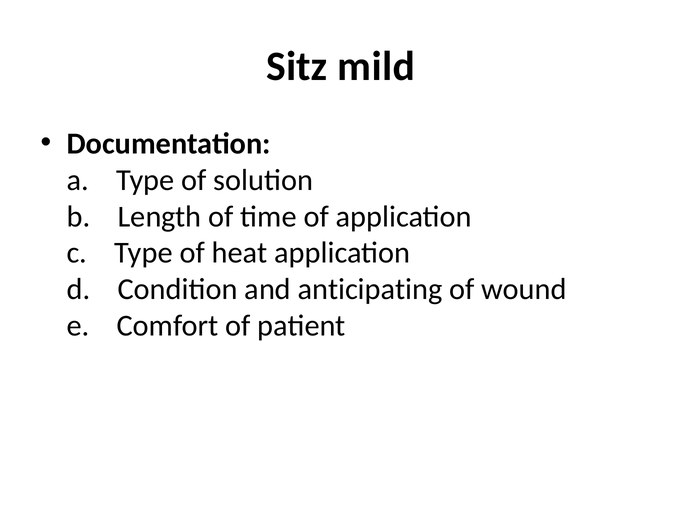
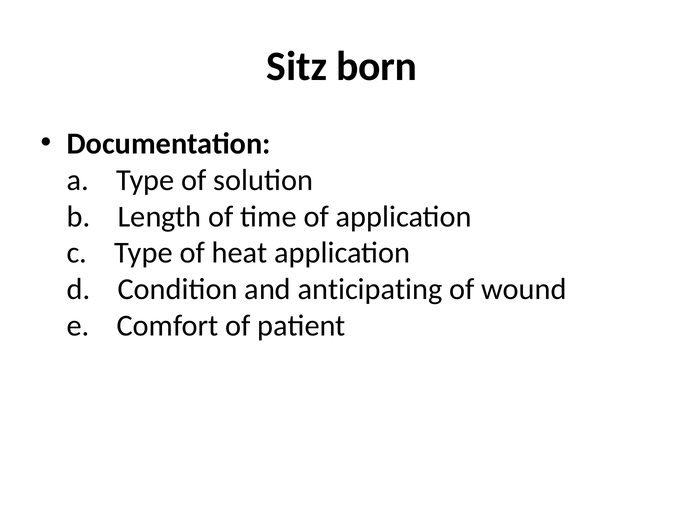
mild: mild -> born (377, 66)
